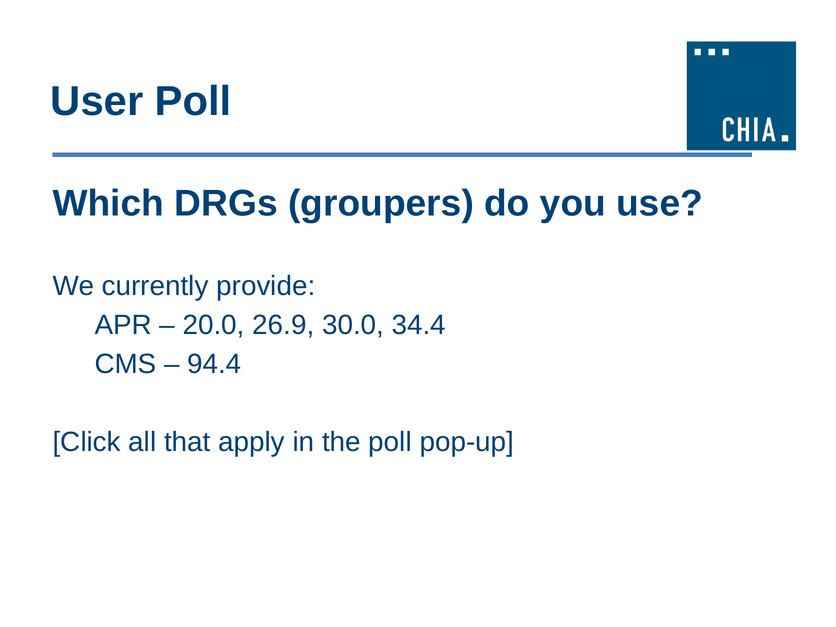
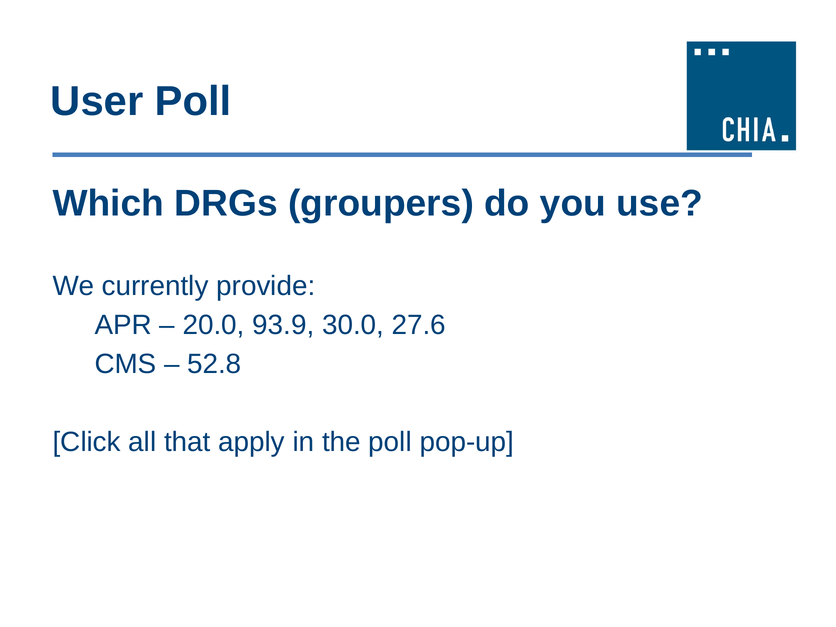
26.9: 26.9 -> 93.9 (283, 325)
34.4: 34.4 -> 27.6 (419, 325)
94.4: 94.4 -> 52.8 (214, 364)
